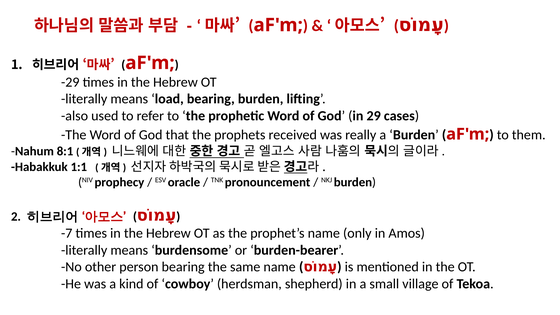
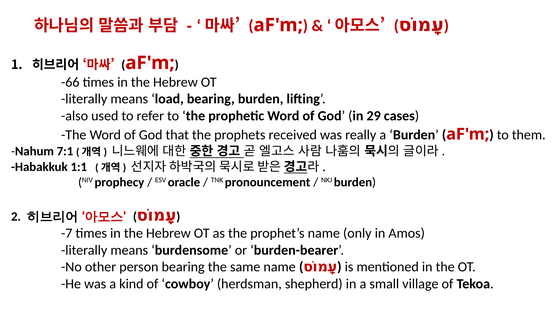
-29: -29 -> -66 (70, 82)
8:1: 8:1 -> 7:1 (65, 151)
